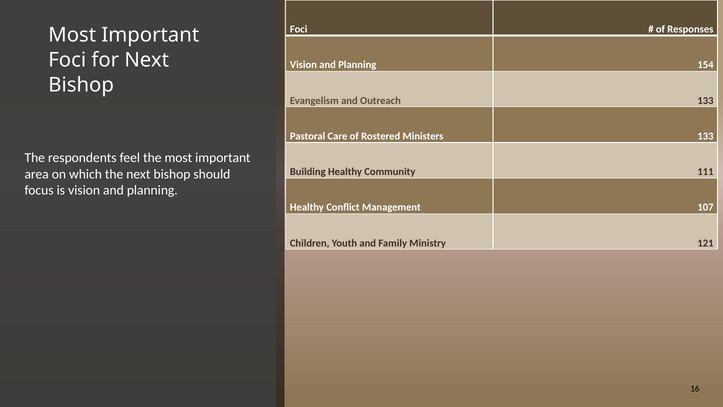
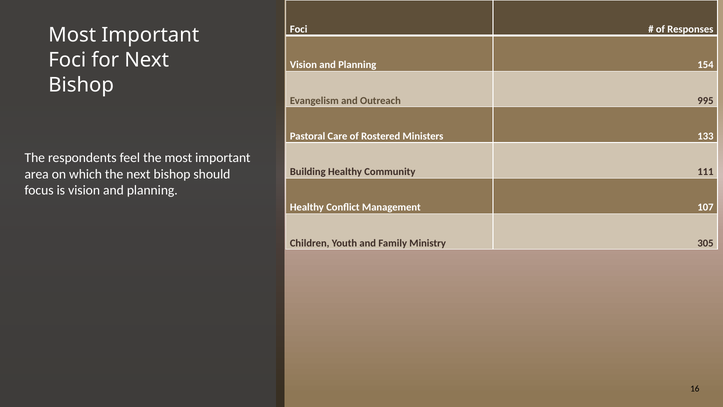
Outreach 133: 133 -> 995 (705, 100)
121: 121 -> 305 (705, 243)
